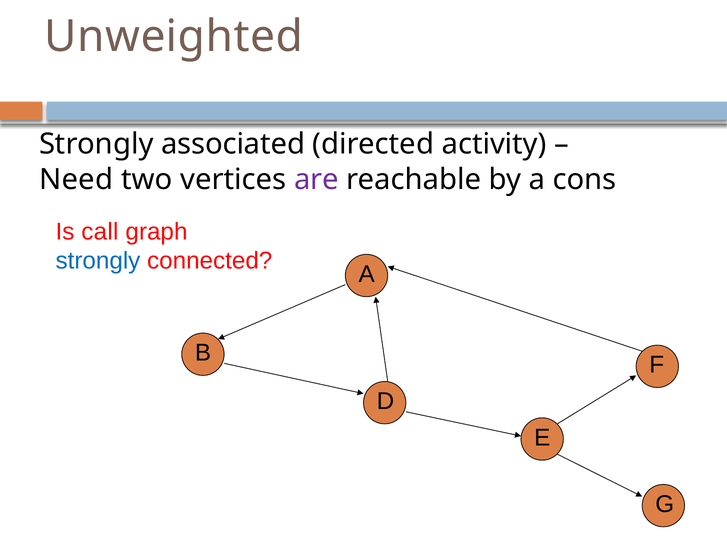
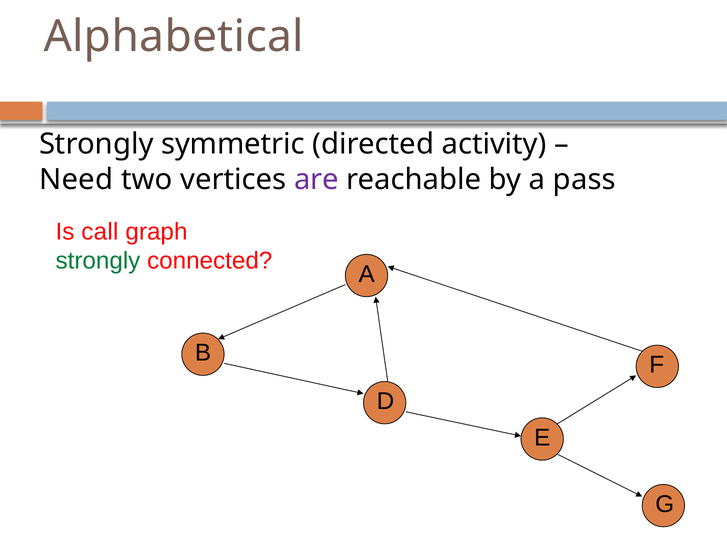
Unweighted: Unweighted -> Alphabetical (174, 36)
associated: associated -> symmetric (233, 144)
cons: cons -> pass (584, 180)
strongly colour: blue -> green (98, 261)
